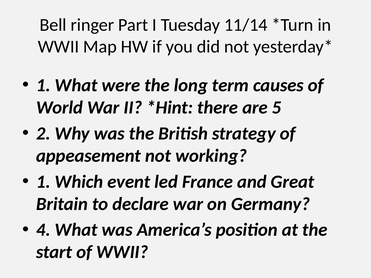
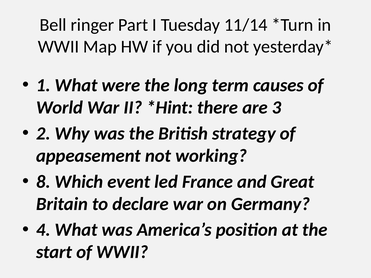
5: 5 -> 3 (277, 108)
1: 1 -> 8 (43, 182)
